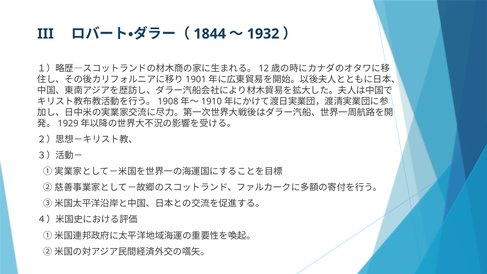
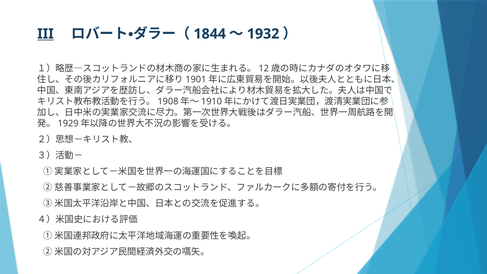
III underline: none -> present (45, 34)
